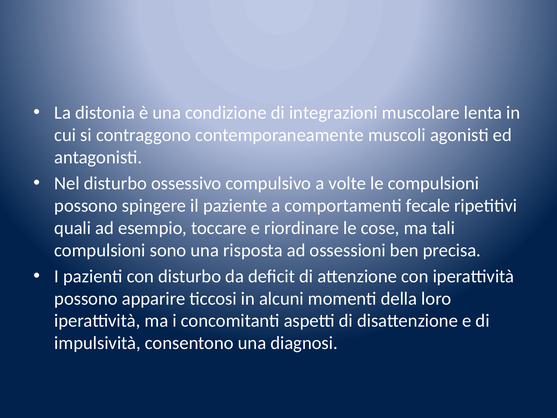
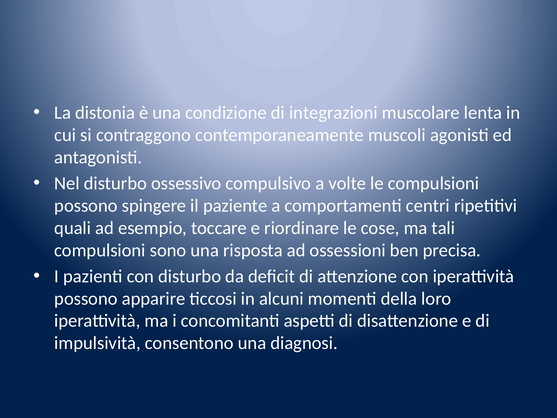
fecale: fecale -> centri (428, 206)
